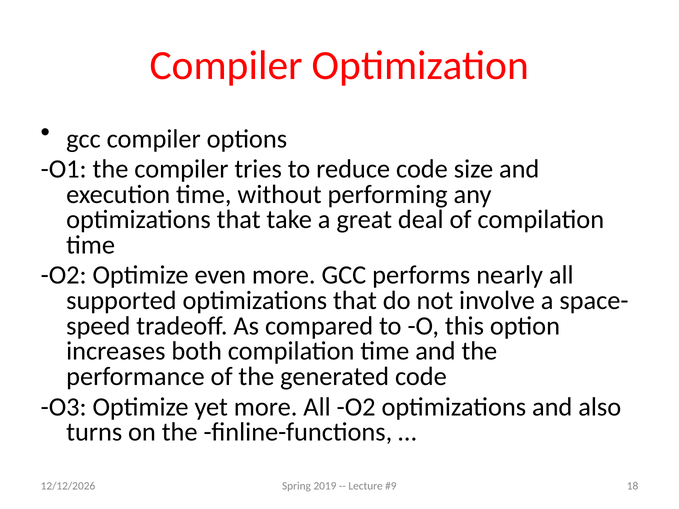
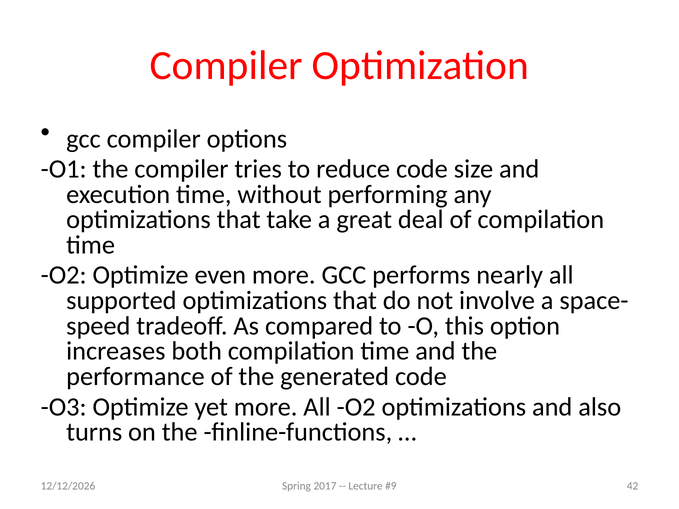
2019: 2019 -> 2017 (325, 486)
18: 18 -> 42 (633, 486)
